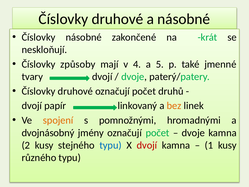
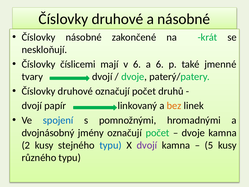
způsoby: způsoby -> číslicemi (78, 64)
v 4: 4 -> 6 (137, 64)
a 5: 5 -> 6 (160, 64)
spojení colour: orange -> blue (58, 120)
dvojí colour: red -> purple (147, 145)
1: 1 -> 5 (209, 145)
